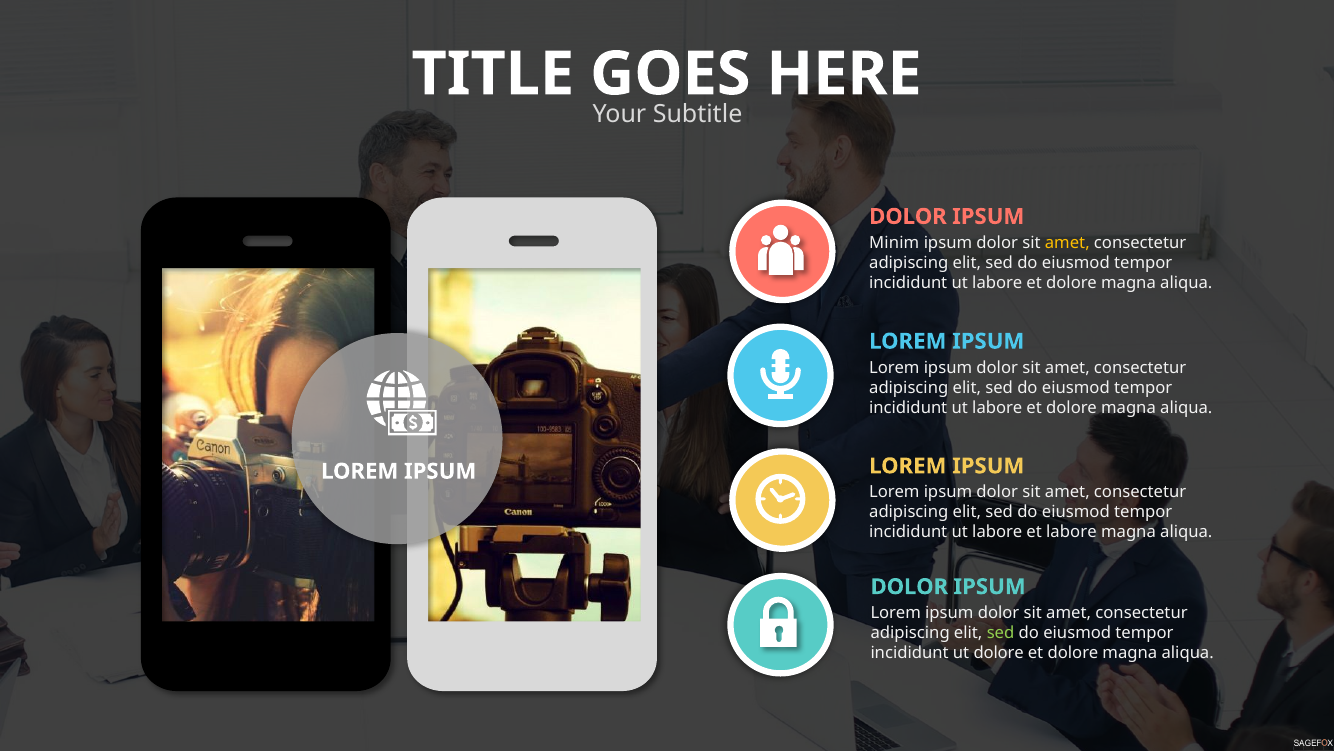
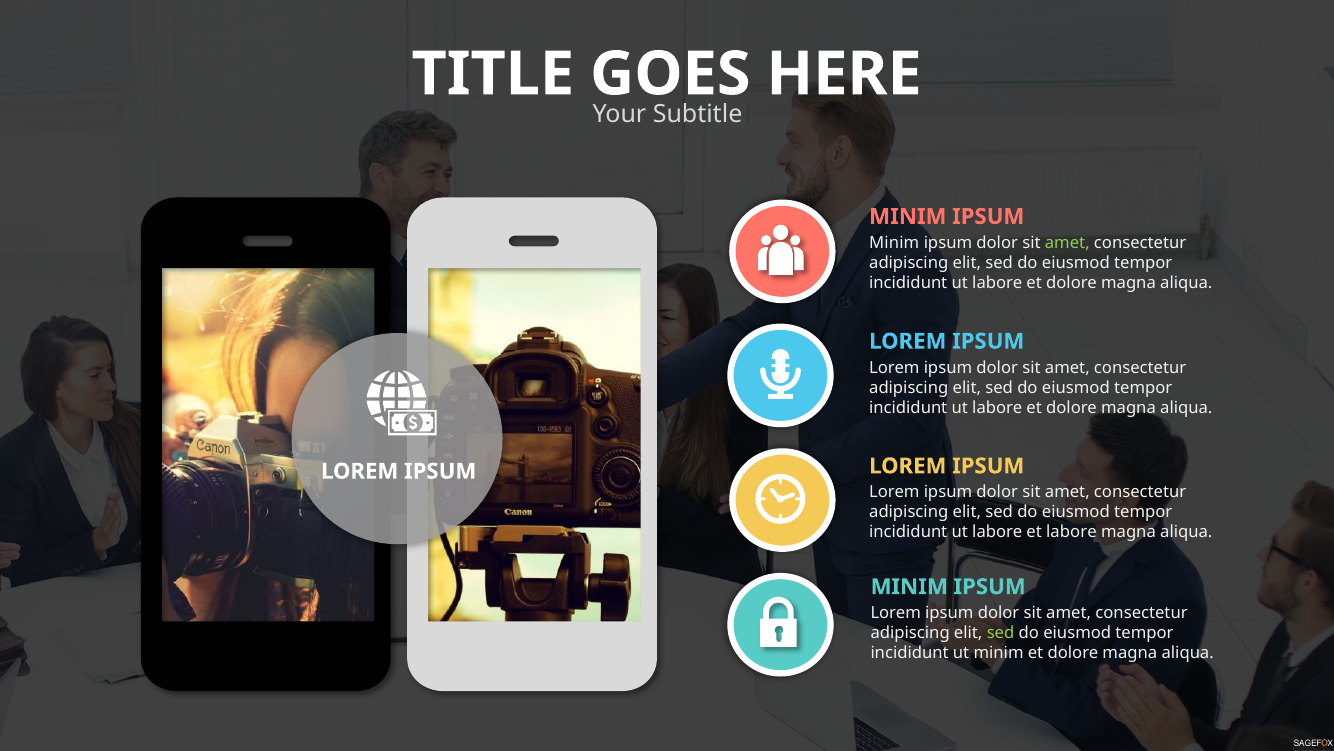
DOLOR: DOLOR -> MINIM (908, 216)
amet colour: yellow -> light green (1067, 243)
DOLOR: DOLOR -> MINIM (909, 586)
ut dolore: dolore -> minim (999, 653)
